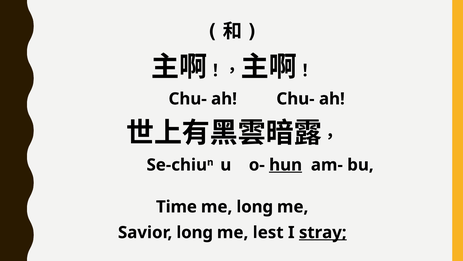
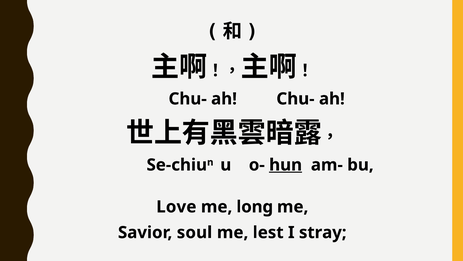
Time: Time -> Love (176, 206)
Savior long: long -> soul (195, 232)
stray underline: present -> none (323, 232)
